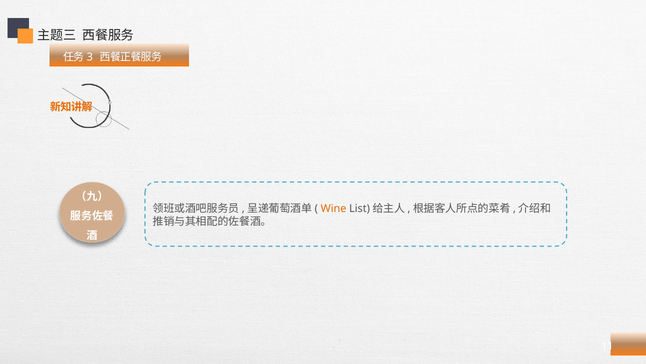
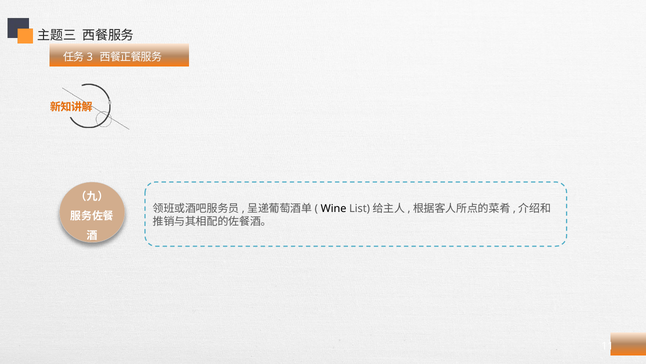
Wine colour: orange -> black (334, 208)
